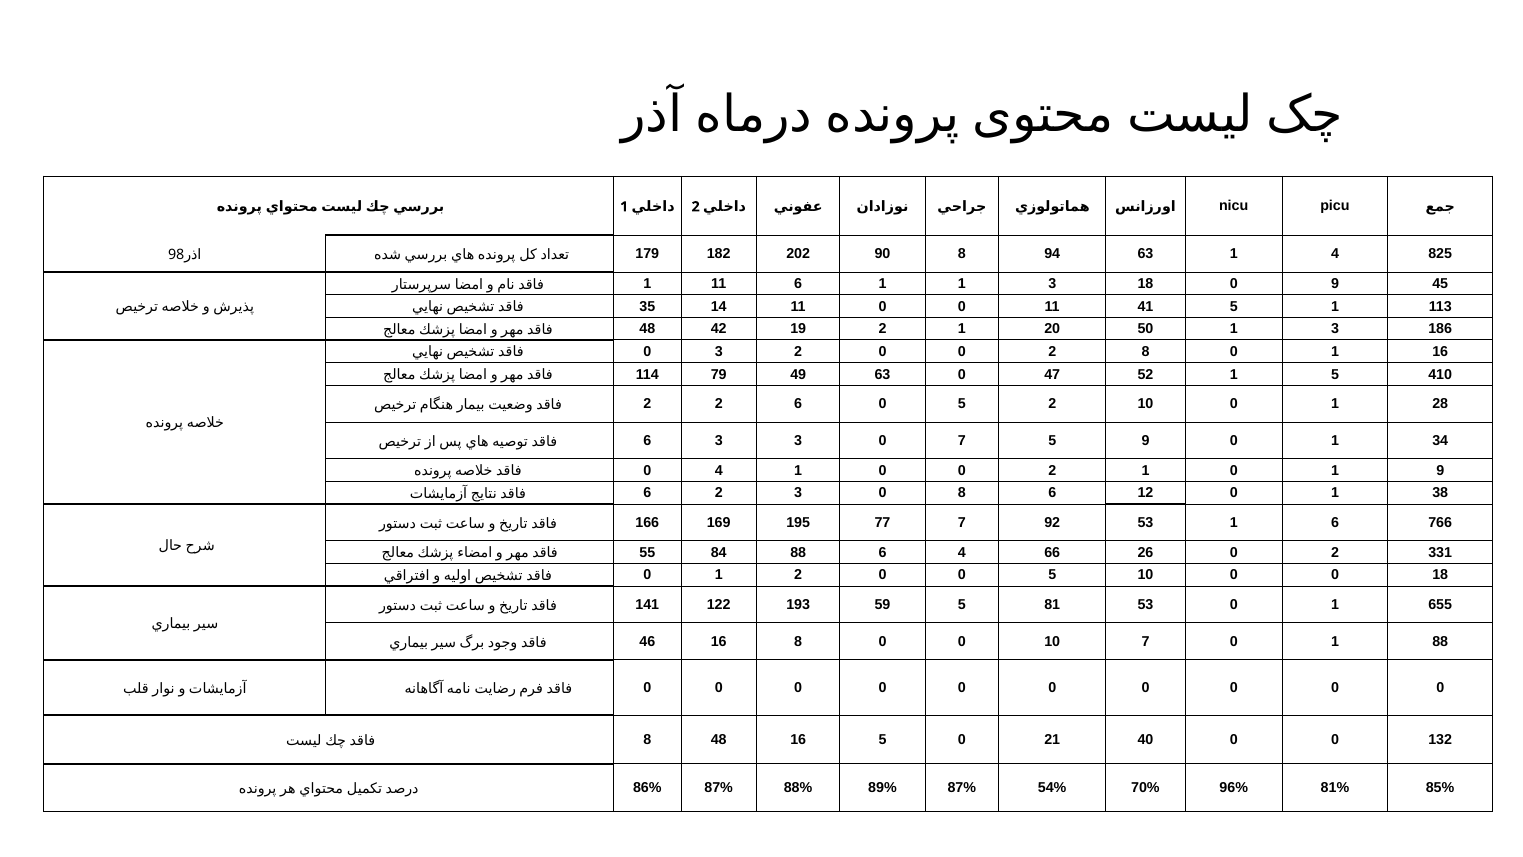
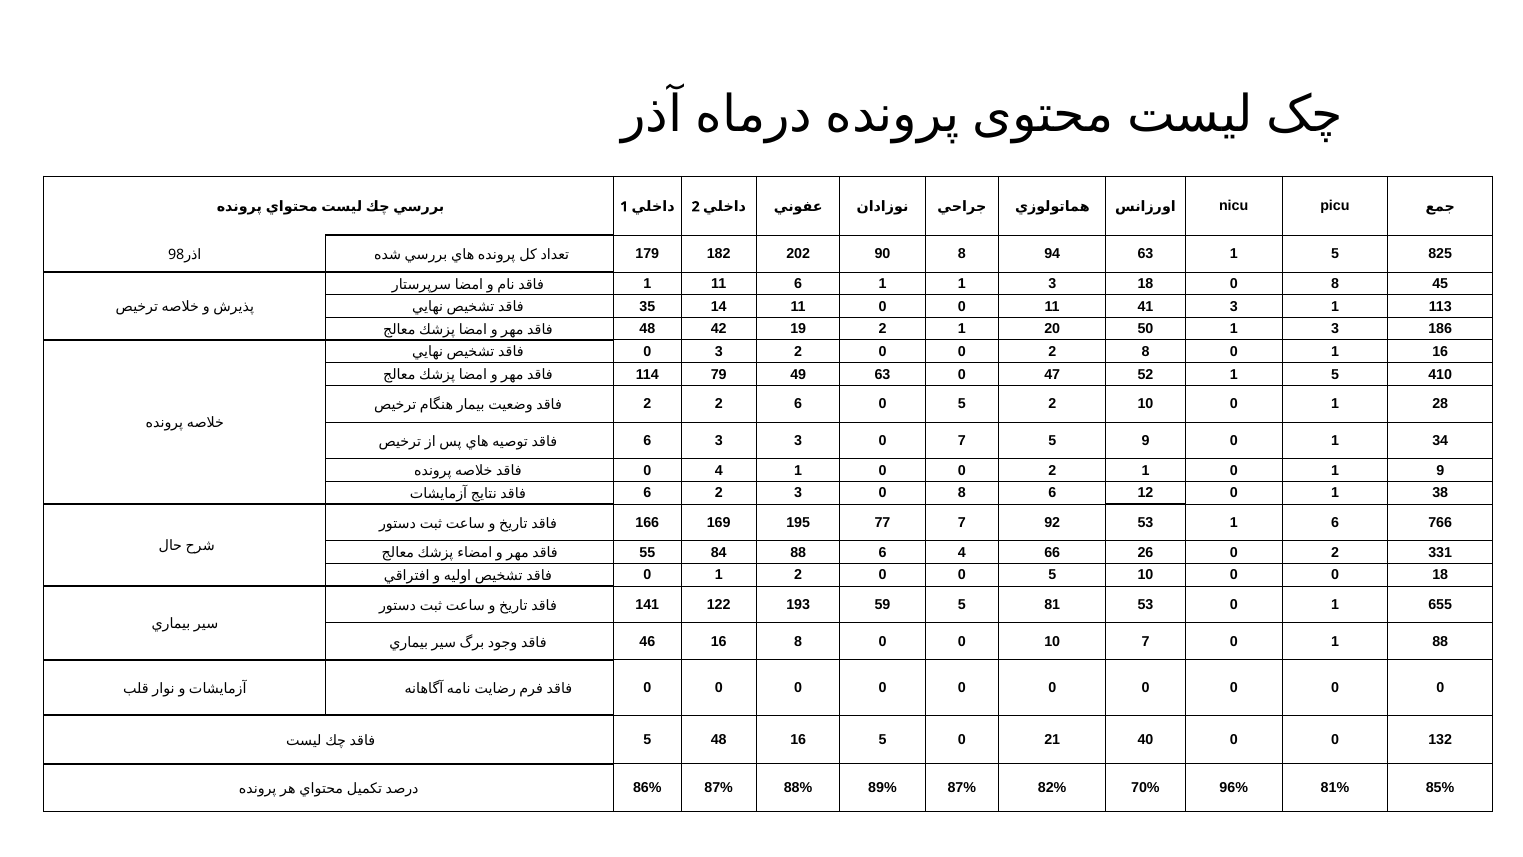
63 1 4: 4 -> 5 (1335, 254)
18 0 9: 9 -> 8 (1335, 284)
41 5: 5 -> 3 (1234, 306)
8: 8 -> 5 (647, 740)
54%: 54% -> 82% (1052, 788)
